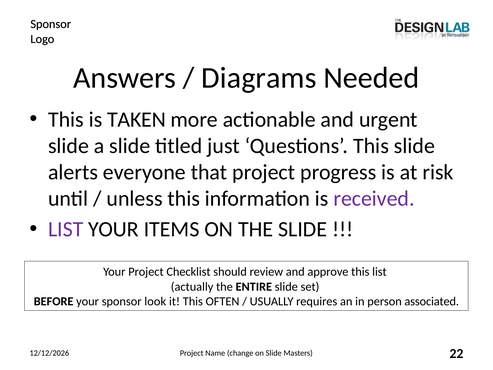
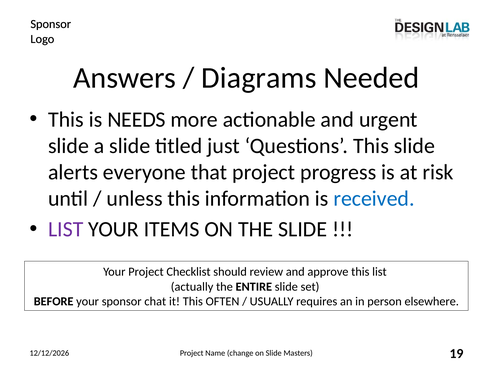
TAKEN: TAKEN -> NEEDS (137, 119)
received colour: purple -> blue (374, 198)
look: look -> chat (155, 301)
associated: associated -> elsewhere (432, 301)
22: 22 -> 19 (456, 353)
